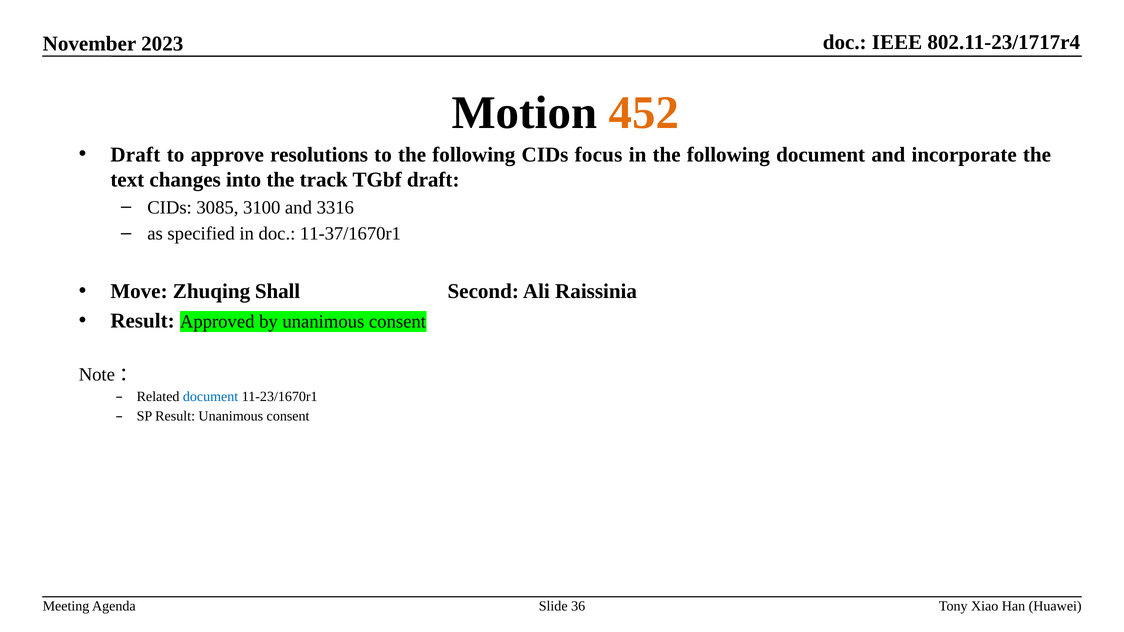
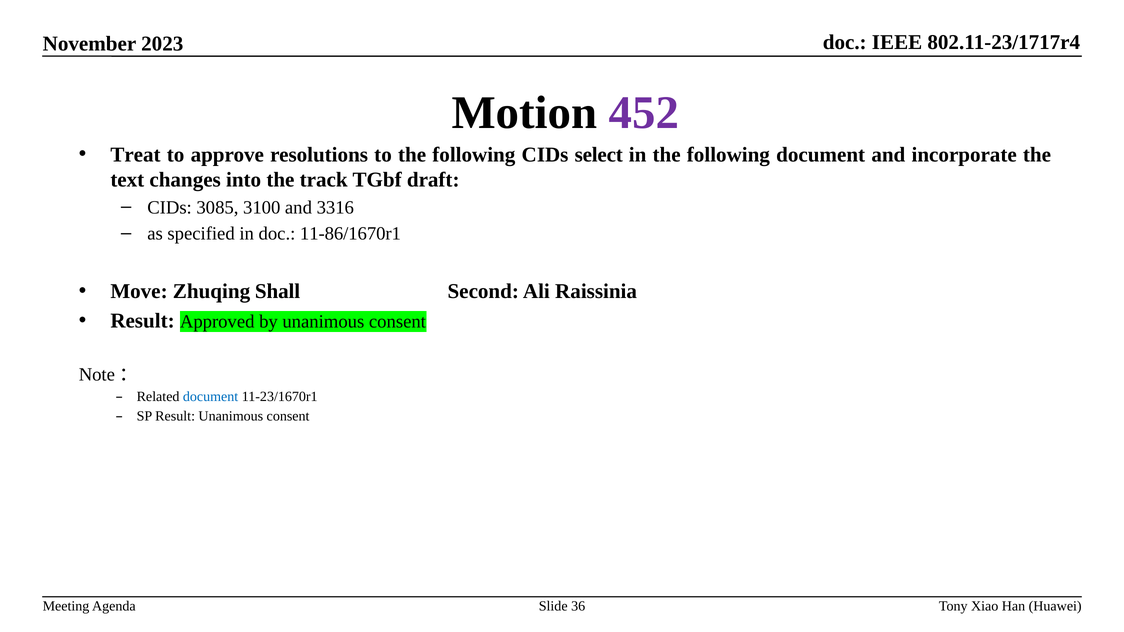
452 colour: orange -> purple (644, 113)
Draft: Draft -> Treat (135, 155)
focus: focus -> select (599, 155)
11-37/1670r1: 11-37/1670r1 -> 11-86/1670r1 (350, 234)
